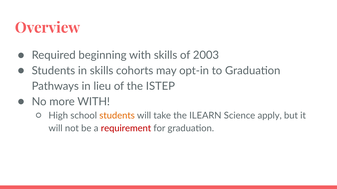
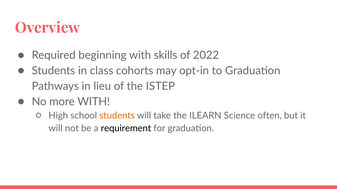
2003: 2003 -> 2022 (206, 55)
in skills: skills -> class (102, 71)
apply: apply -> often (270, 116)
requirement colour: red -> black (126, 129)
